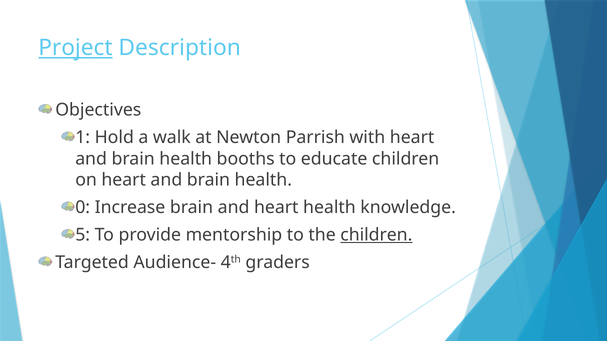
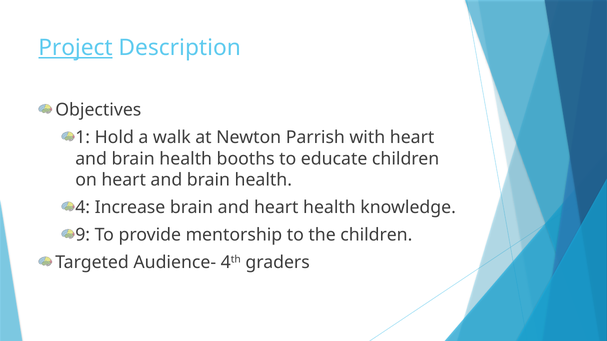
0: 0 -> 4 (83, 208)
5: 5 -> 9 (83, 235)
children underline: present -> none (376, 235)
